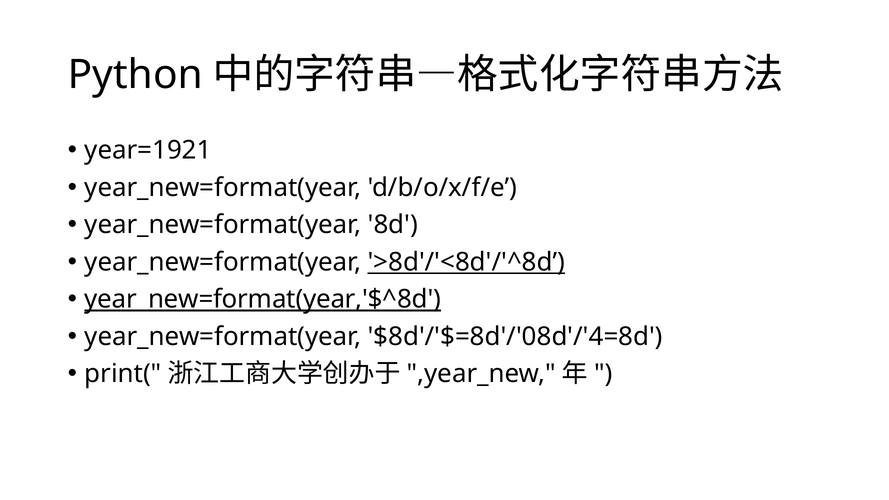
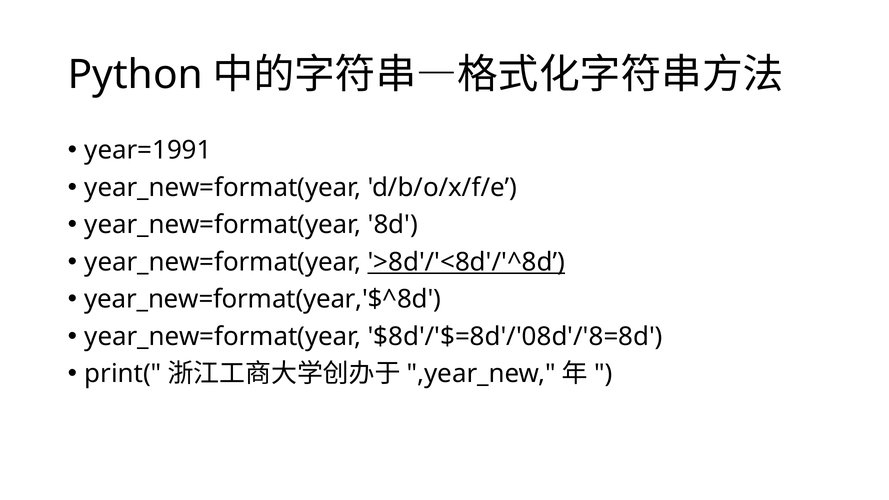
year=1921: year=1921 -> year=1991 (148, 150)
year_new=format(year,'$^8d underline: present -> none (263, 299)
$8d'/'$=8d'/'08d'/'4=8d: $8d'/'$=8d'/'08d'/'4=8d -> $8d'/'$=8d'/'08d'/'8=8d (515, 337)
